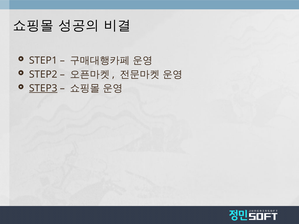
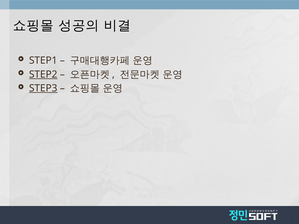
STEP2 underline: none -> present (43, 74)
